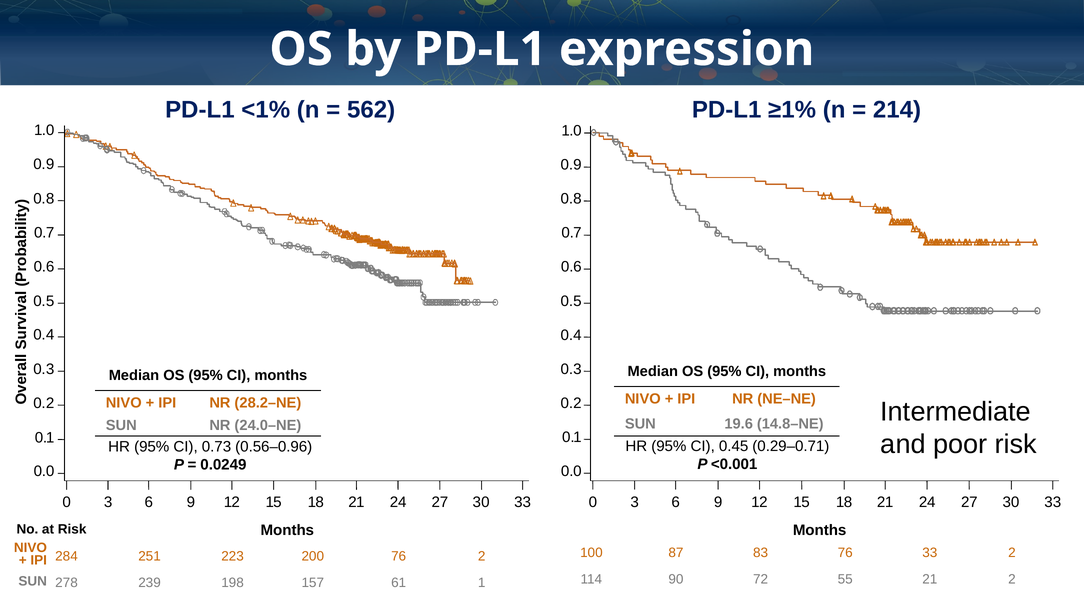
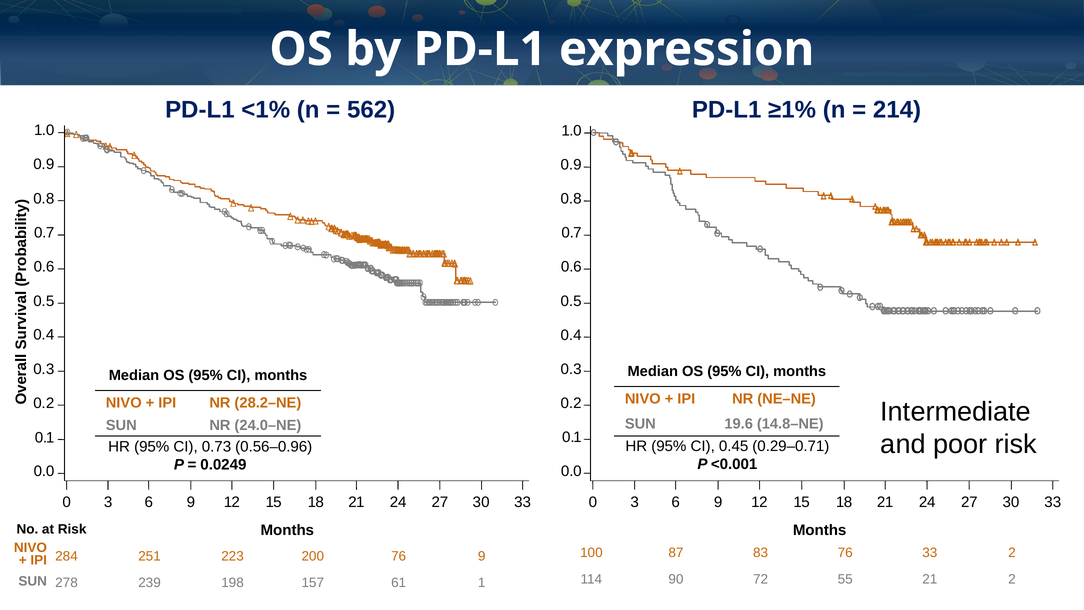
76 2: 2 -> 9 (482, 556)
